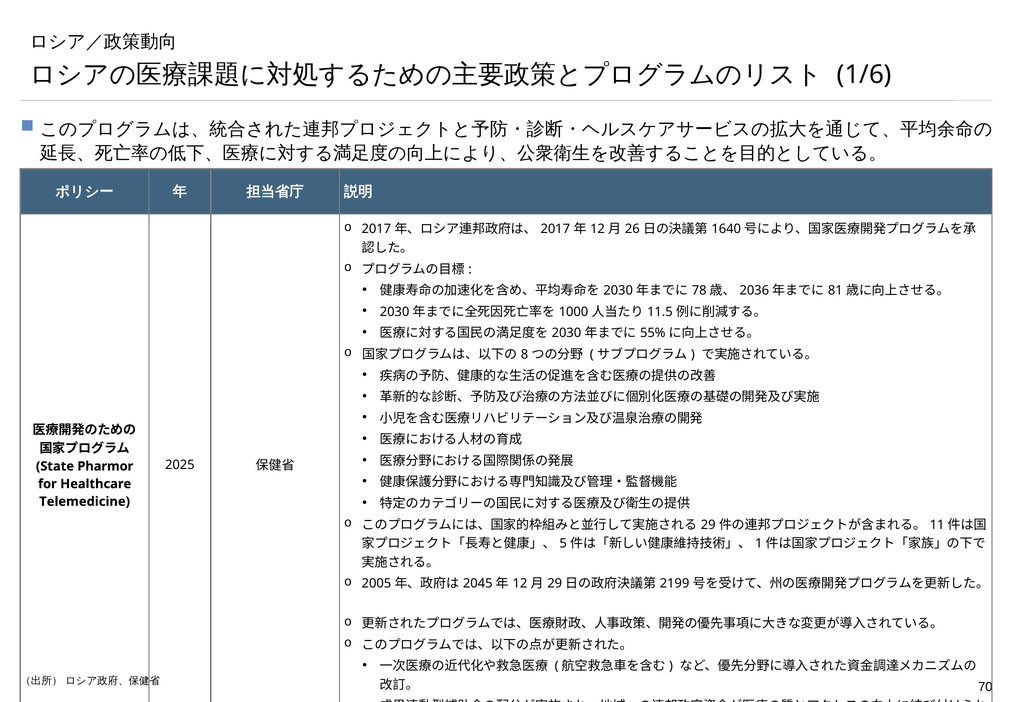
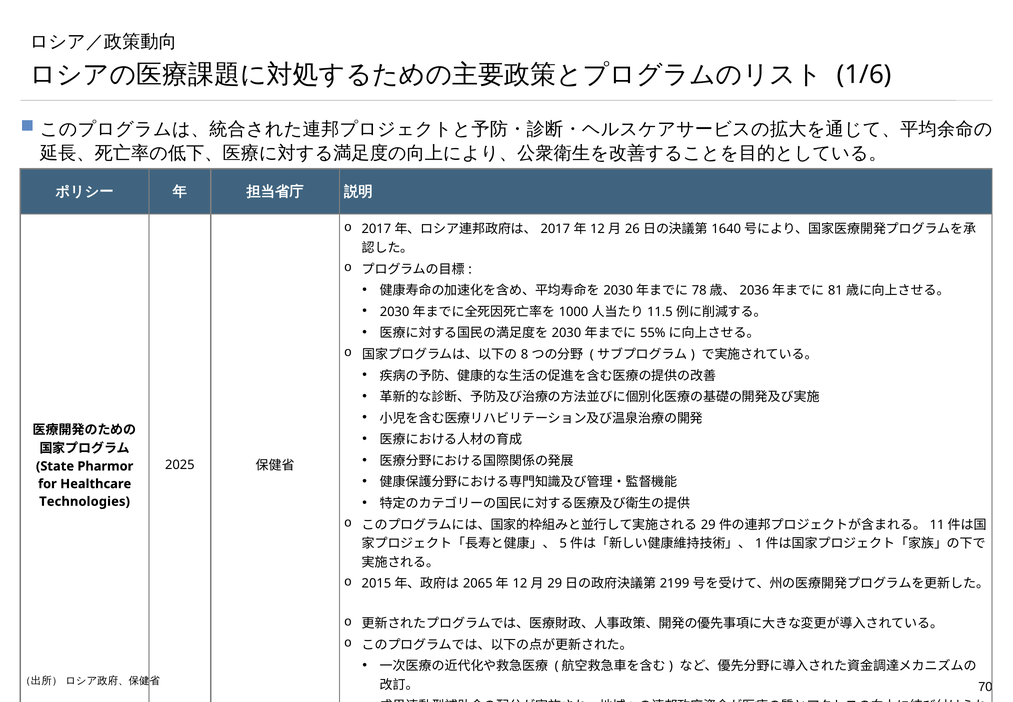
Telemedicine: Telemedicine -> Technologies (85, 501)
2005: 2005 -> 2015 (376, 583)
2045: 2045 -> 2065 (478, 583)
